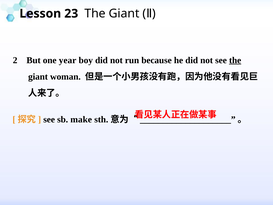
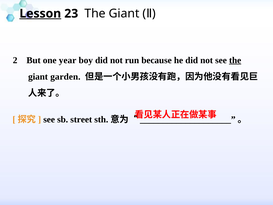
Lesson underline: none -> present (40, 14)
woman: woman -> garden (65, 77)
make: make -> street (81, 119)
